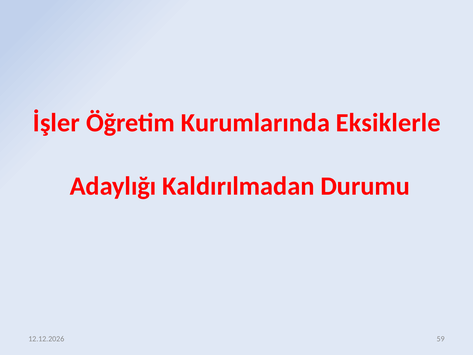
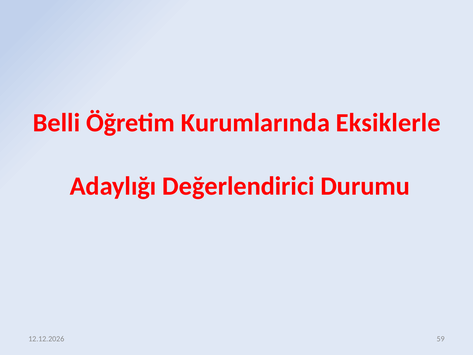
İşler: İşler -> Belli (57, 123)
Kaldırılmadan: Kaldırılmadan -> Değerlendirici (238, 186)
